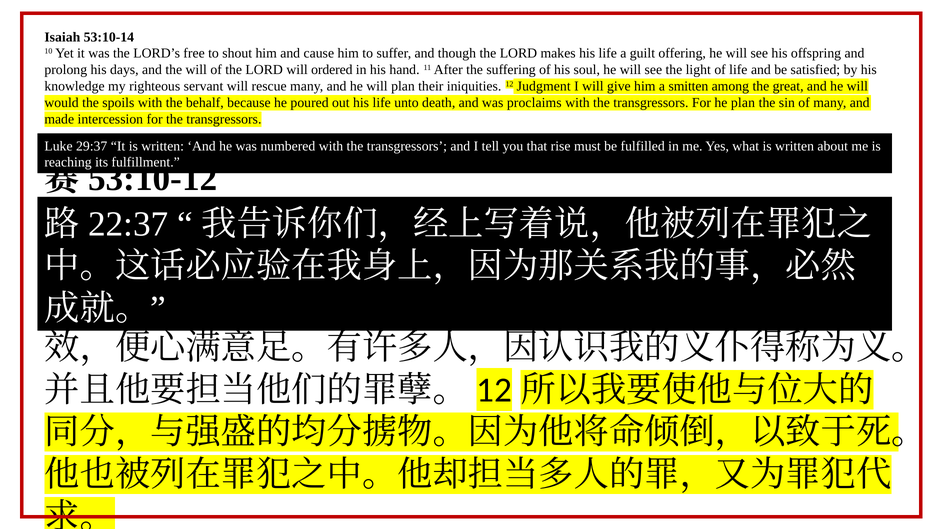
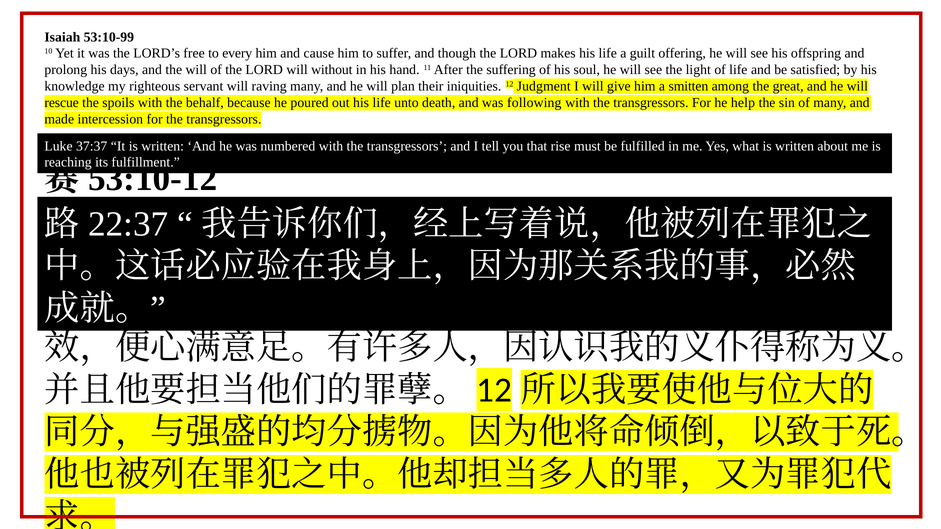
53:10-14: 53:10-14 -> 53:10-99 (109, 37)
shout: shout -> every (237, 53)
ordered: ordered -> without (332, 70)
rescue: rescue -> raving (269, 86)
would: would -> rescue (62, 103)
proclaims: proclaims -> following (534, 103)
he plan: plan -> help (743, 103)
29:37: 29:37 -> 37:37 (92, 146)
